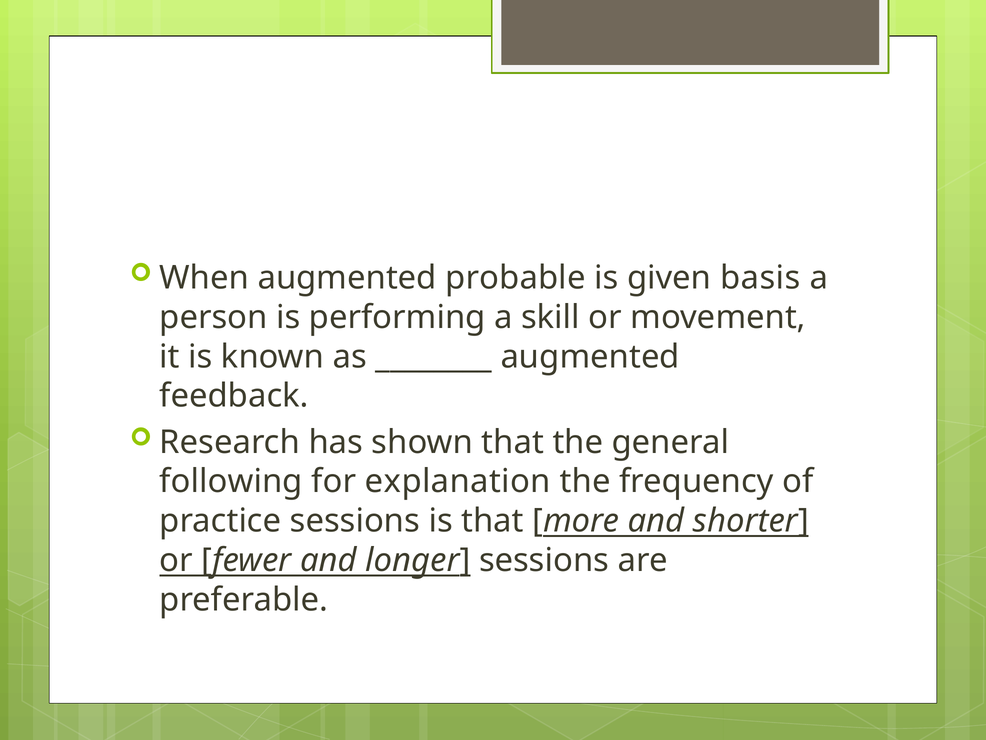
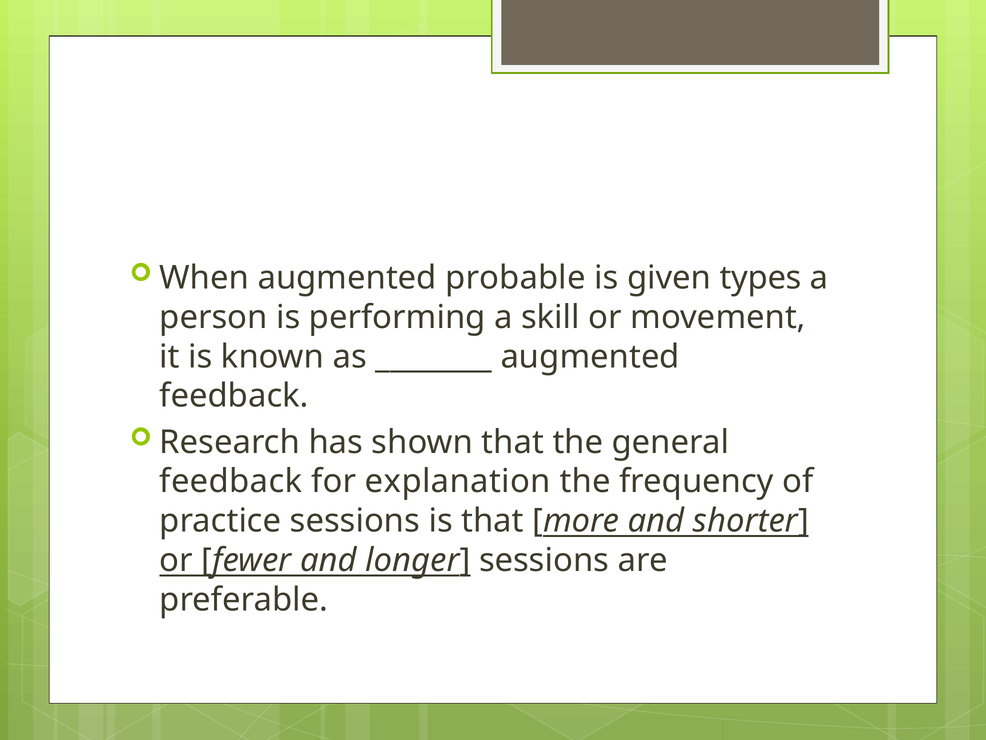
basis: basis -> types (761, 278)
following: following -> feedback (231, 481)
